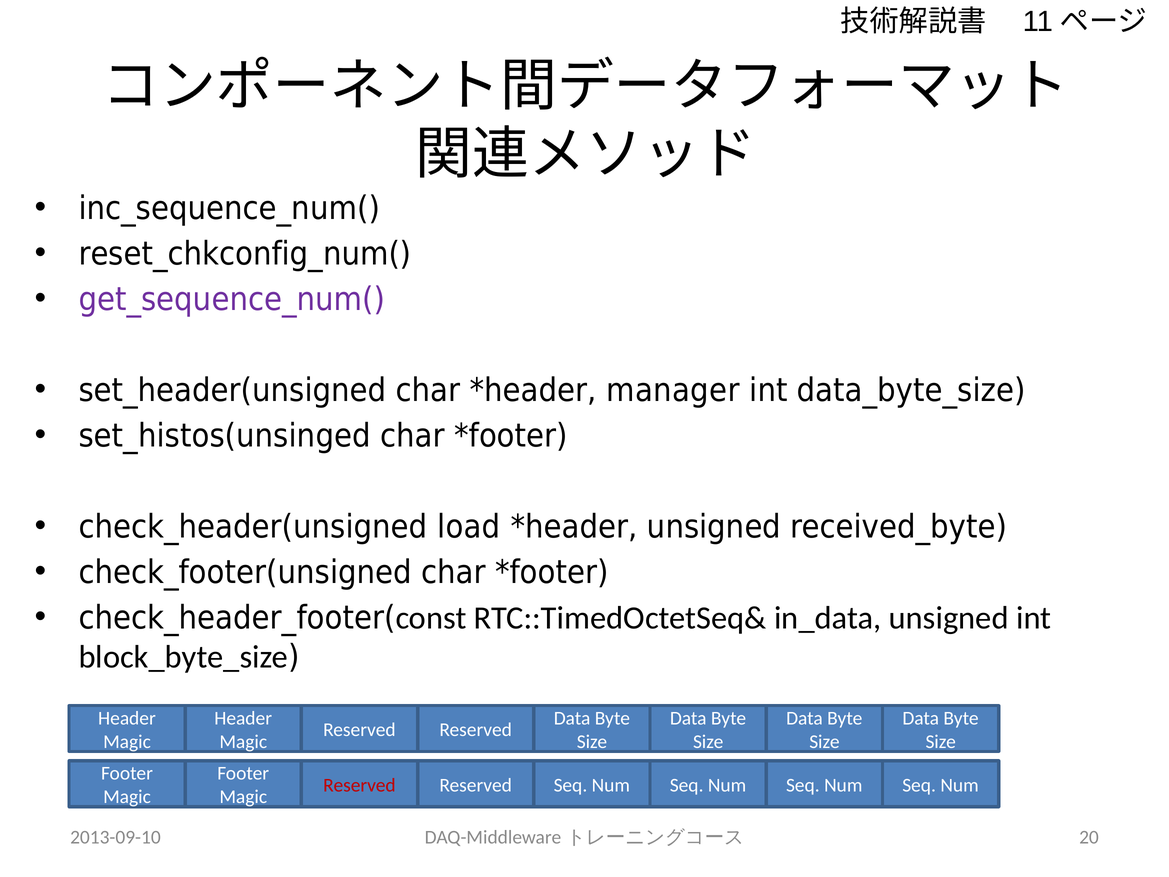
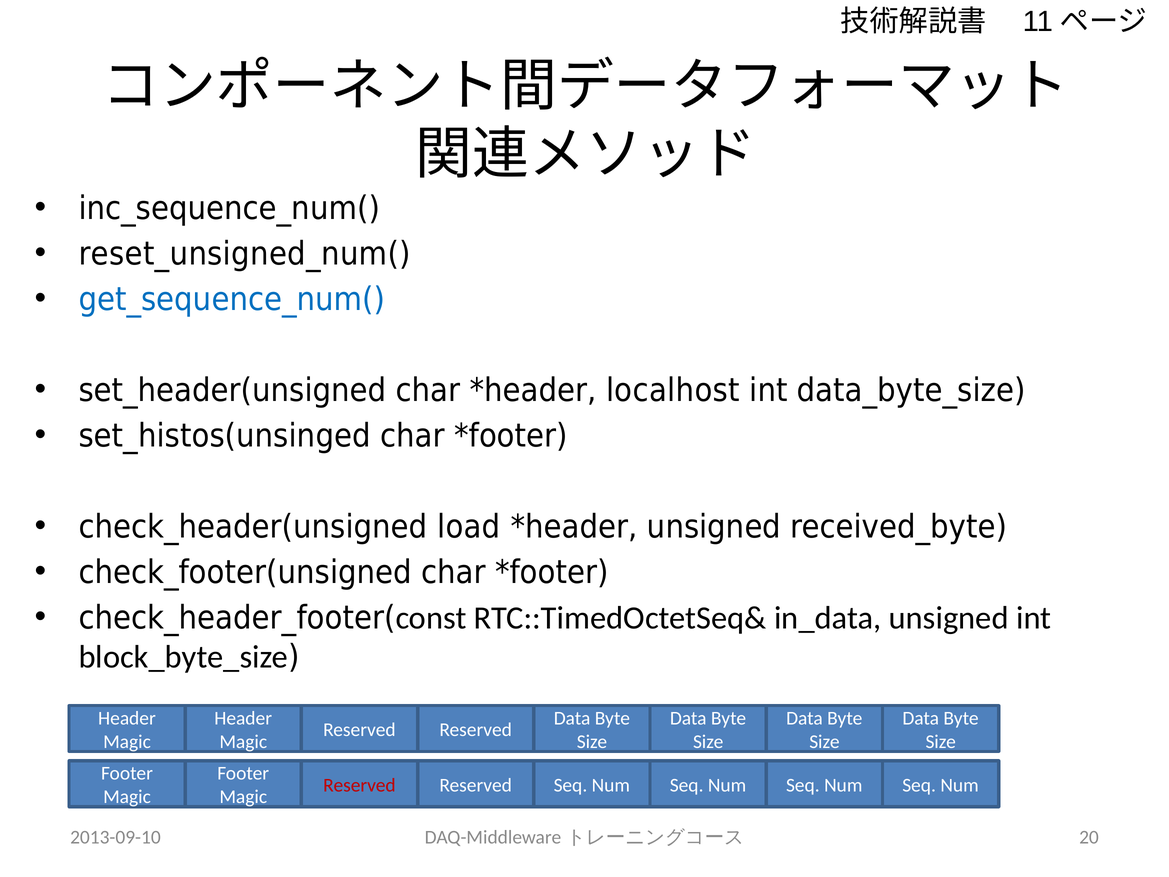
reset_chkconfig_num(: reset_chkconfig_num( -> reset_unsigned_num( (245, 254)
get_sequence_num( colour: purple -> blue (232, 299)
manager: manager -> localhost (673, 390)
